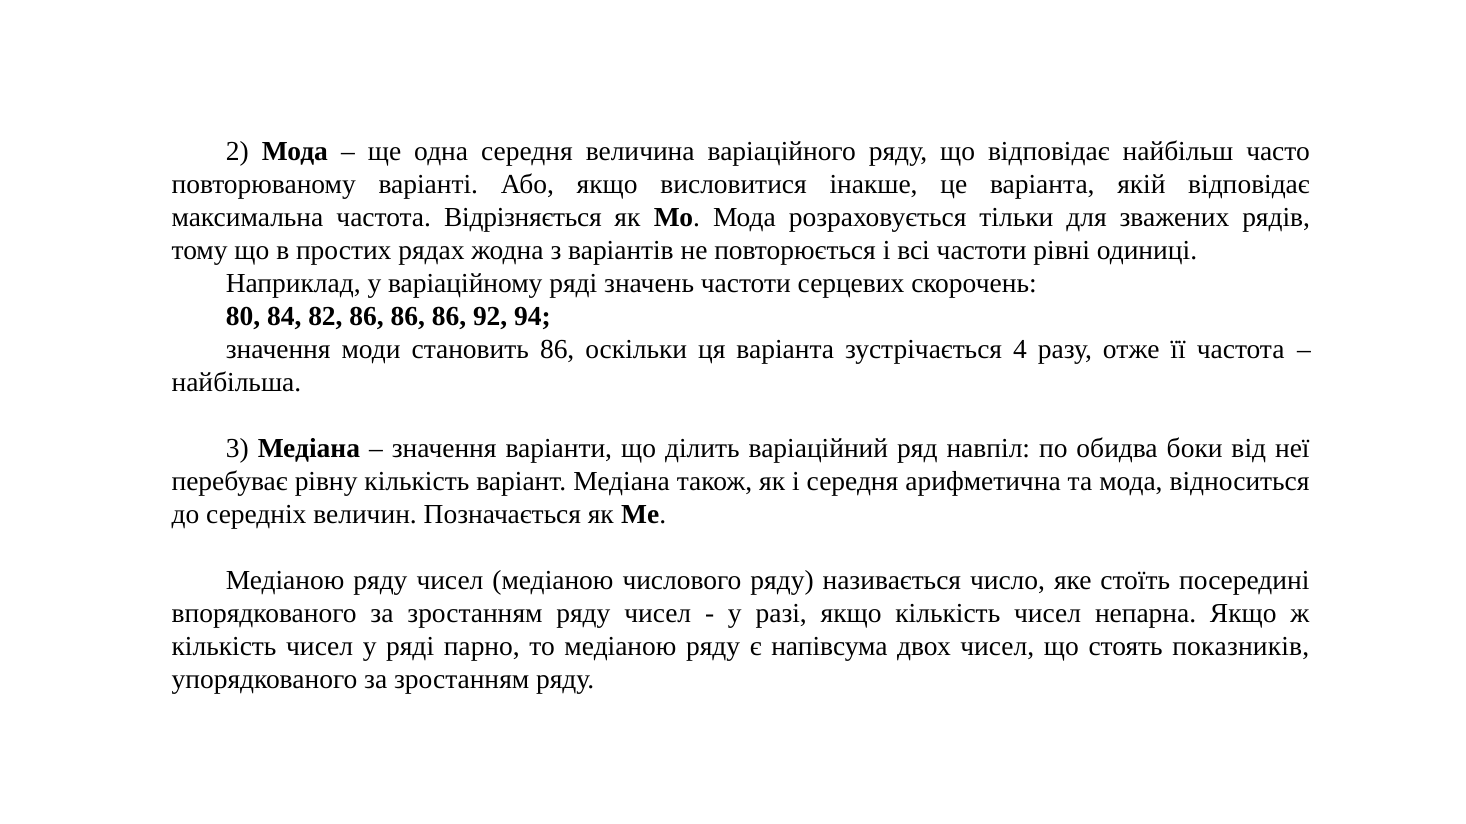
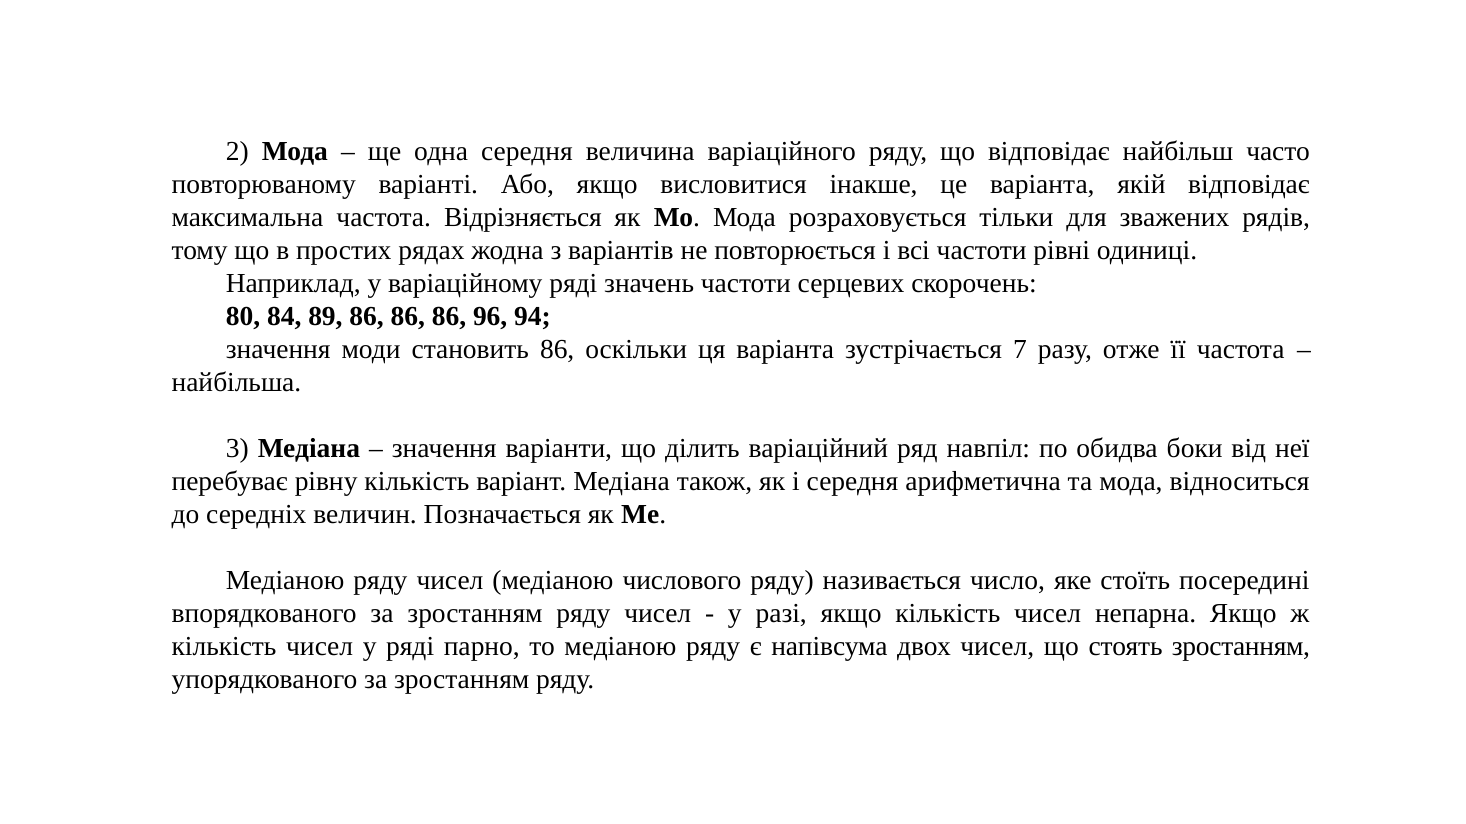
82: 82 -> 89 (325, 317)
92: 92 -> 96 (490, 317)
4: 4 -> 7 (1020, 350)
стоять показників: показників -> зростанням (1241, 647)
